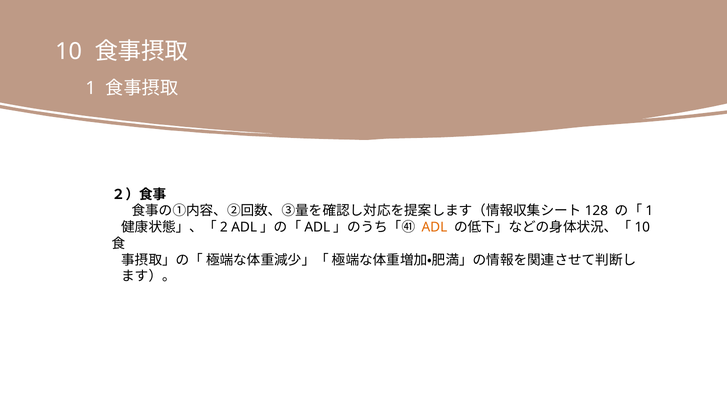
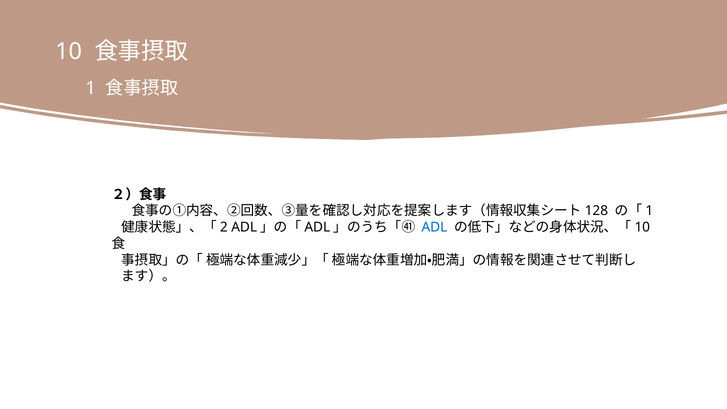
ADL colour: orange -> blue (434, 227)
